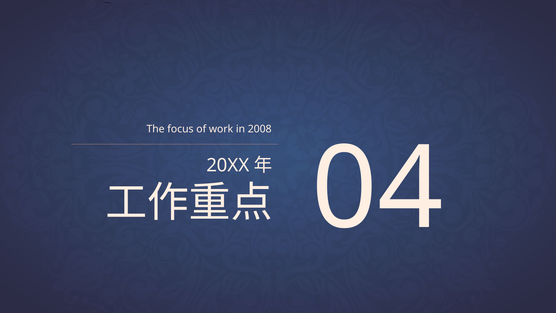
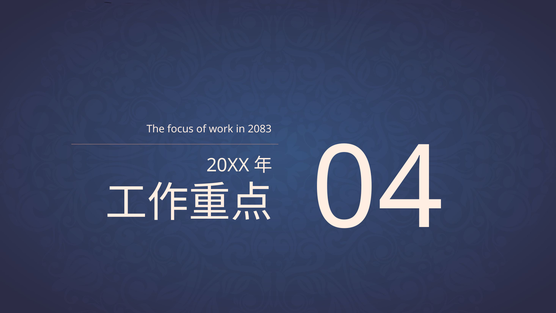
2008: 2008 -> 2083 (260, 129)
